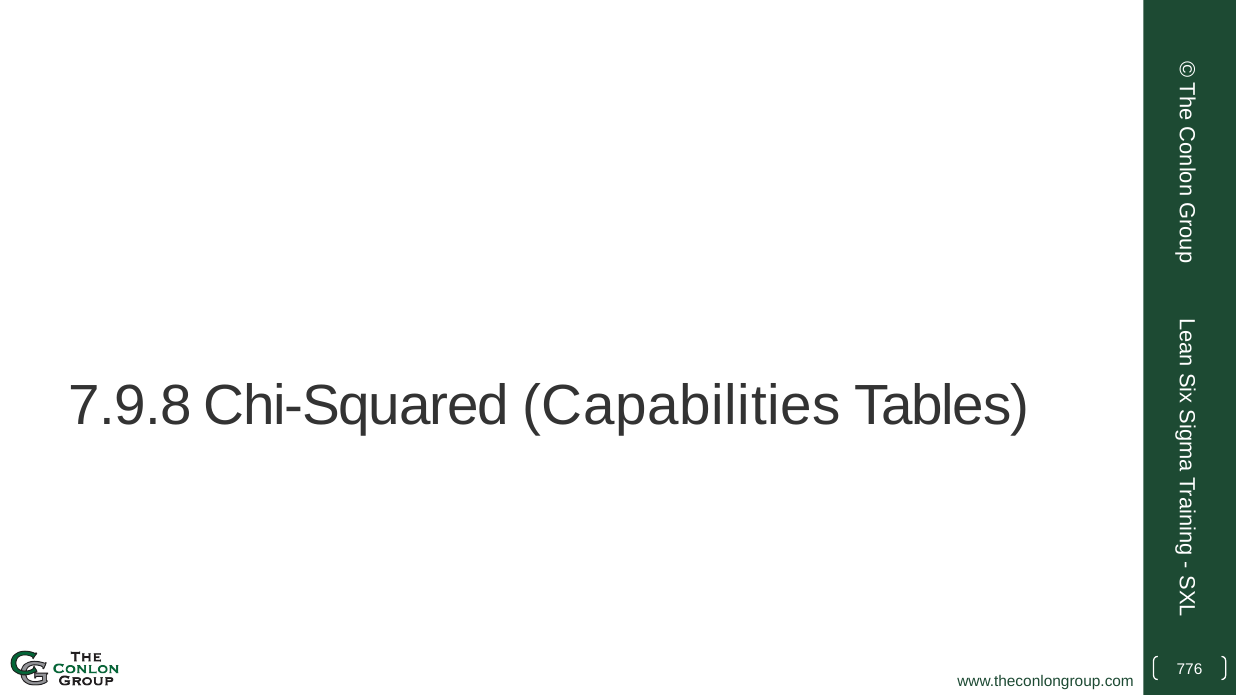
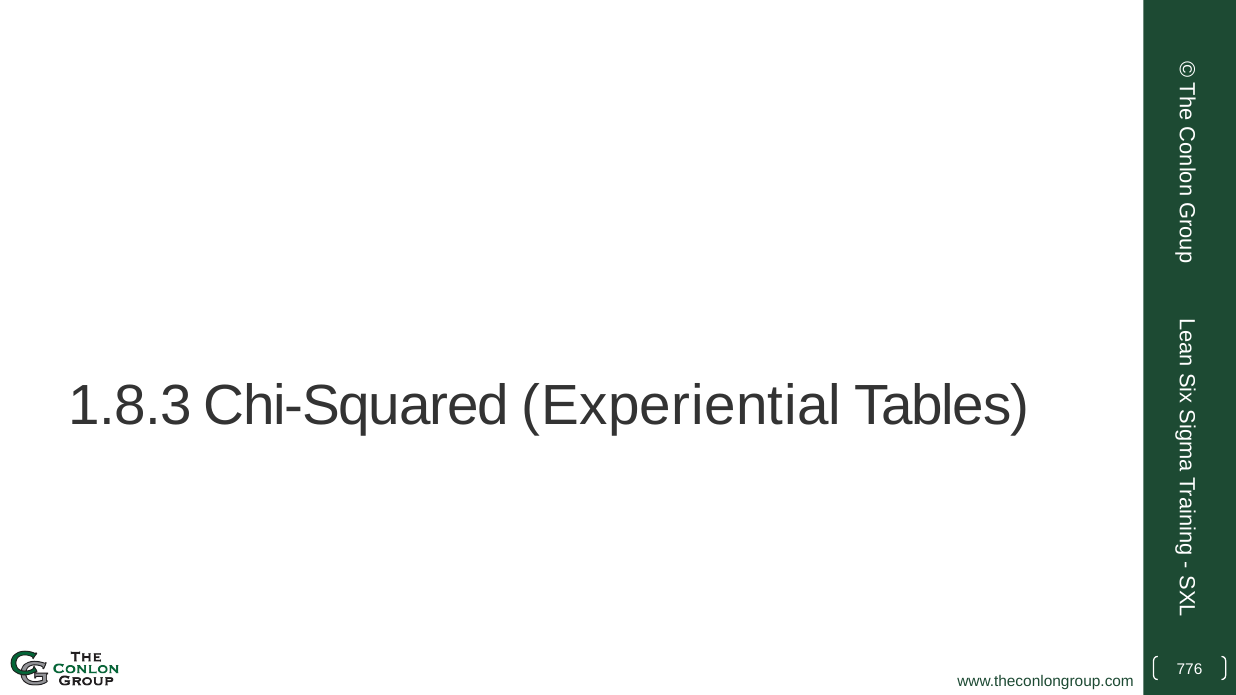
7.9.8: 7.9.8 -> 1.8.3 (130, 406)
Capabilities: Capabilities -> Experiential (682, 406)
